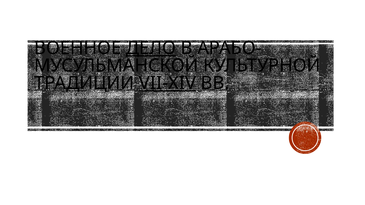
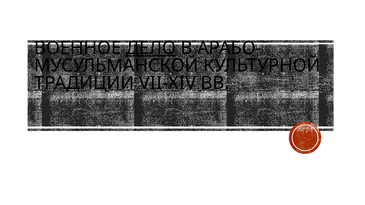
VII-XIV underline: present -> none (167, 83)
